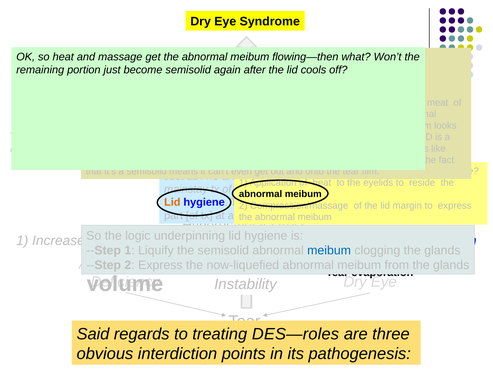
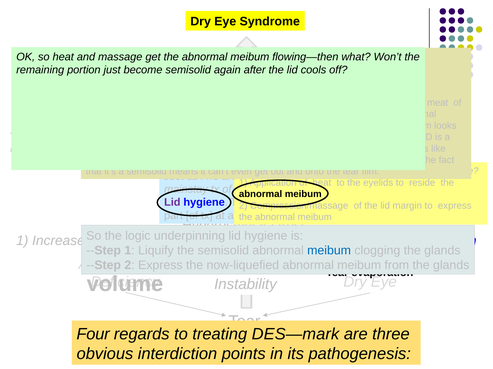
Lid colour: orange -> purple (172, 203)
Said: Said -> Four (93, 335)
DES—roles: DES—roles -> DES—mark (295, 335)
